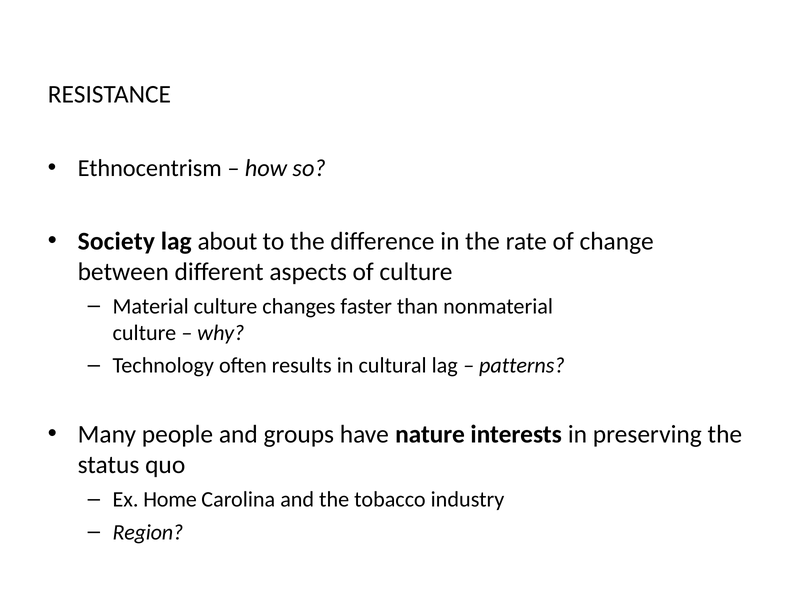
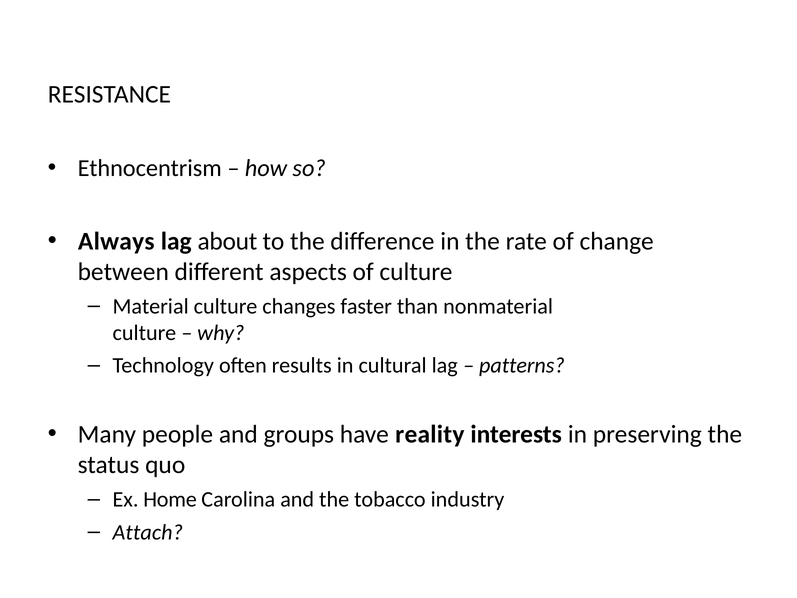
Society: Society -> Always (116, 241)
nature: nature -> reality (430, 434)
Region: Region -> Attach (148, 532)
